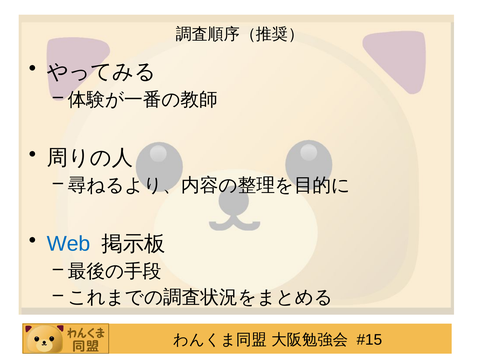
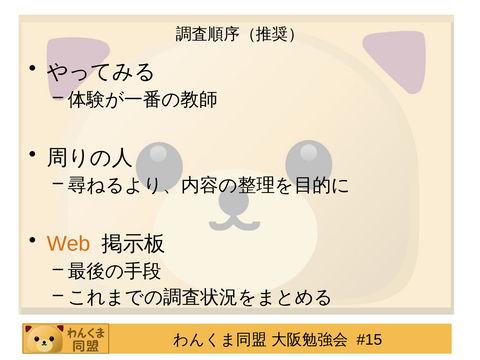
Web colour: blue -> orange (69, 244)
